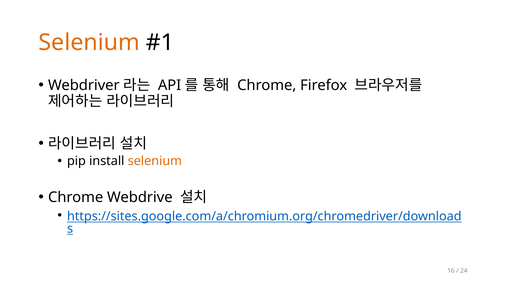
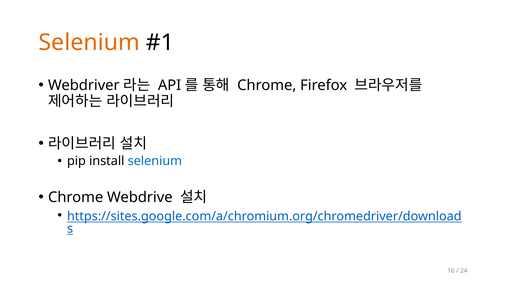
selenium colour: orange -> blue (155, 161)
